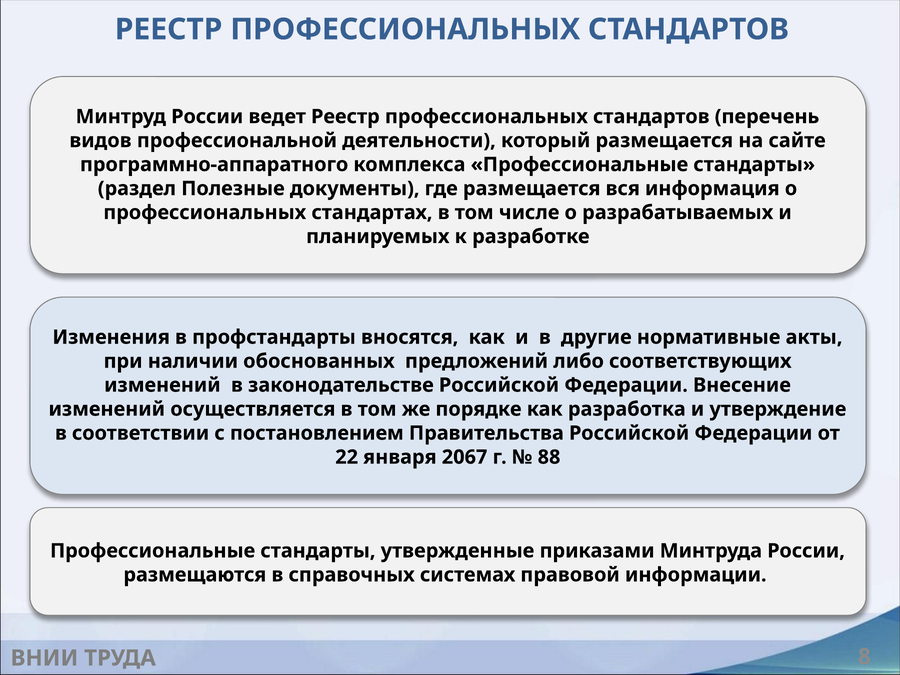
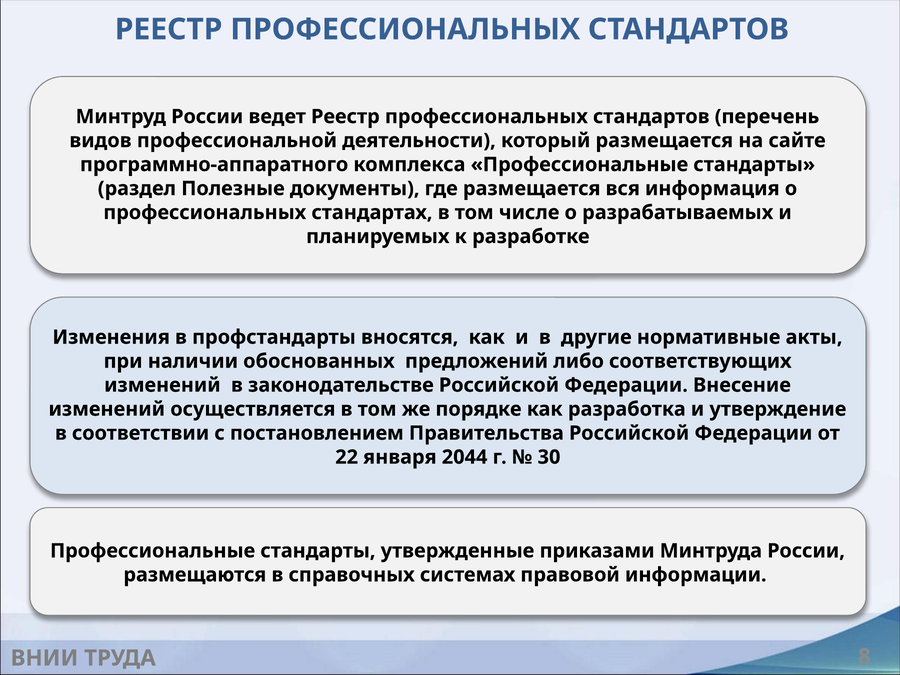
2067: 2067 -> 2044 (465, 457)
88: 88 -> 30 (549, 457)
